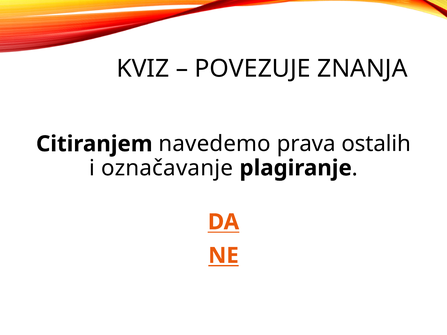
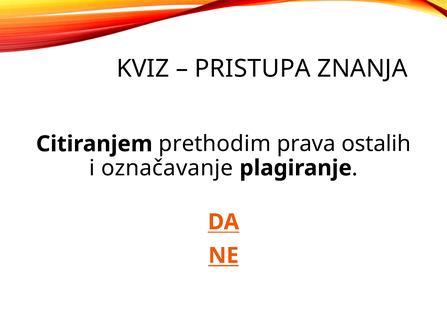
POVEZUJE: POVEZUJE -> PRISTUPA (253, 69)
navedemo: navedemo -> prethodim (215, 144)
